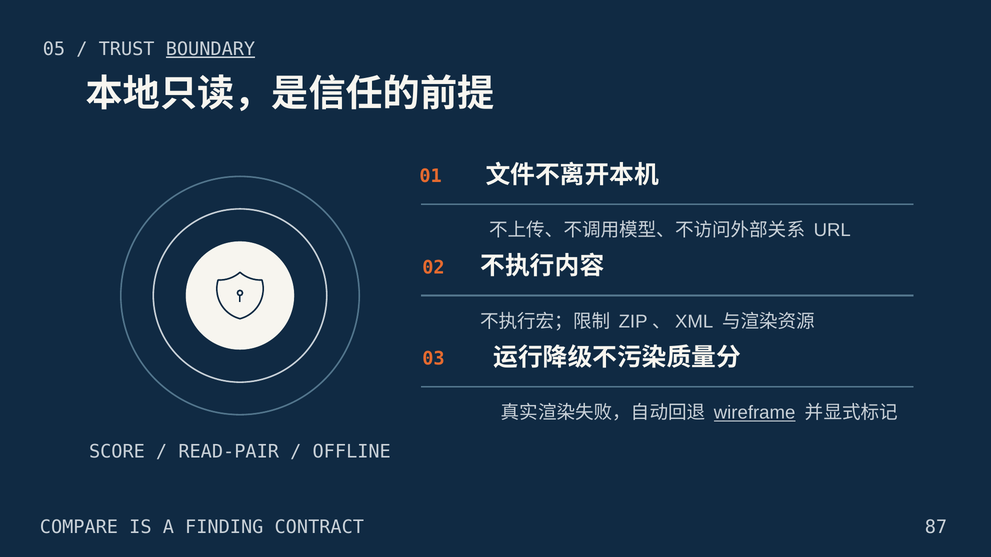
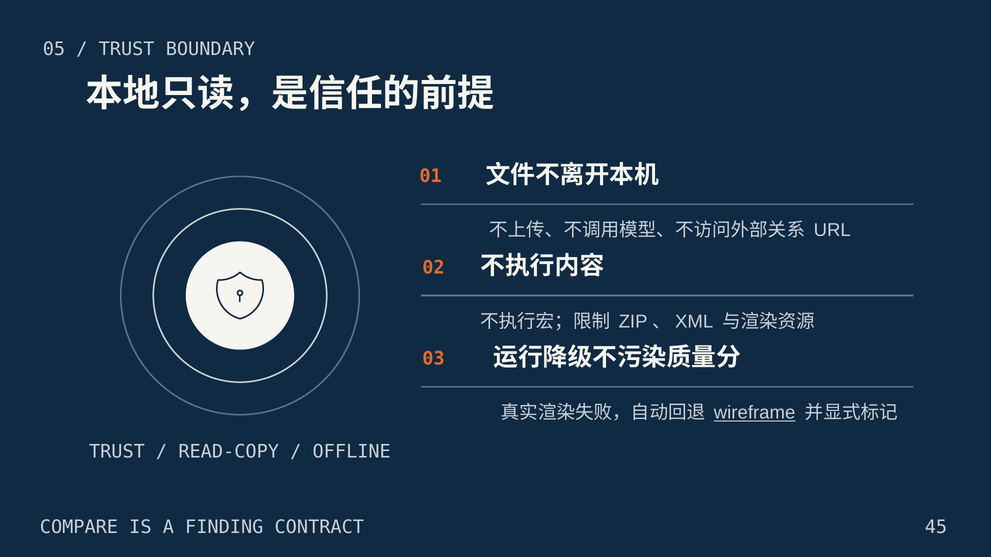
BOUNDARY underline: present -> none (210, 49)
SCORE: SCORE -> TRUST (117, 452)
READ-PAIR: READ-PAIR -> READ-COPY (229, 452)
87: 87 -> 45 (936, 528)
